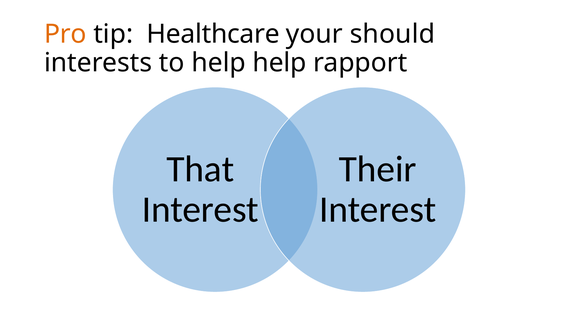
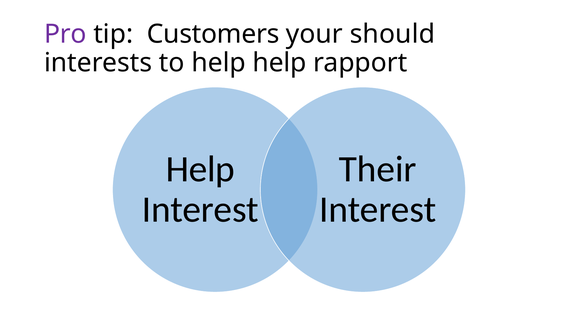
Pro colour: orange -> purple (65, 34)
Healthcare: Healthcare -> Customers (213, 34)
That: That -> Help (200, 169)
